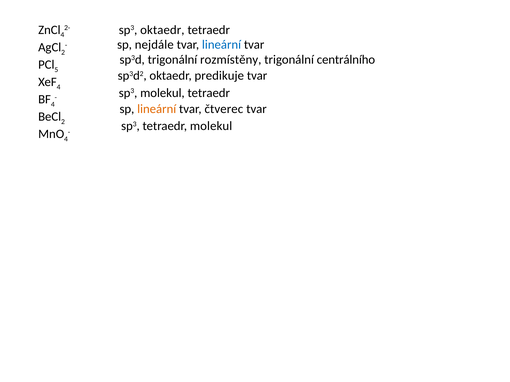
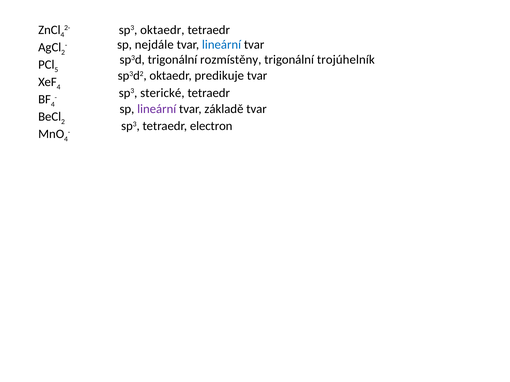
centrálního: centrálního -> trojúhelník (346, 60)
sp3 molekul: molekul -> sterické (162, 93)
lineární colour: orange -> purple (157, 109)
čtverec: čtverec -> základě (224, 109)
tetraedr molekul: molekul -> electron (211, 126)
